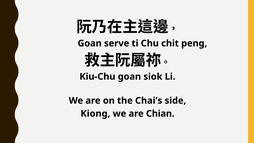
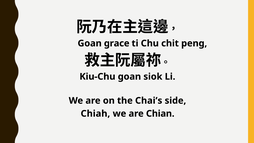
serve: serve -> grace (117, 43)
Kiong: Kiong -> Chiah (95, 113)
